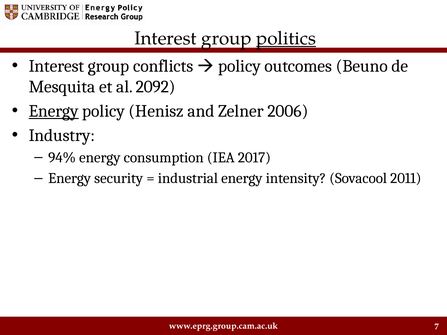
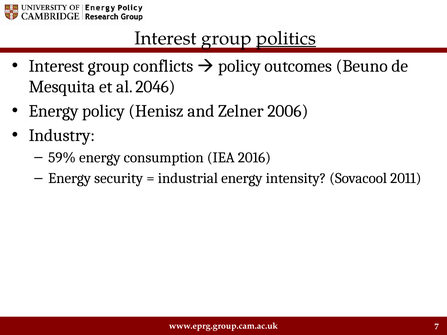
2092: 2092 -> 2046 (156, 87)
Energy underline: present -> none (54, 111)
94%: 94% -> 59% (62, 158)
2017: 2017 -> 2016 (254, 158)
